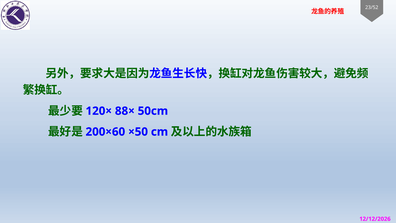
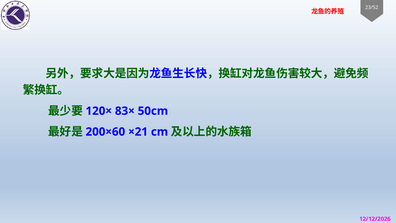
88×: 88× -> 83× (125, 111)
×50: ×50 -> ×21 (138, 132)
